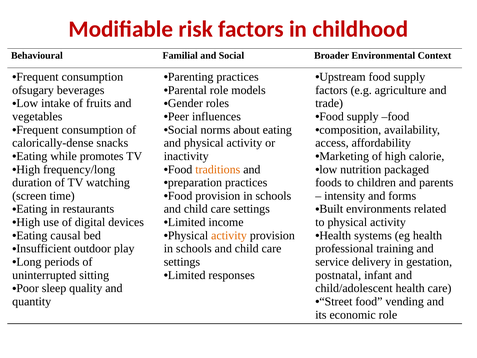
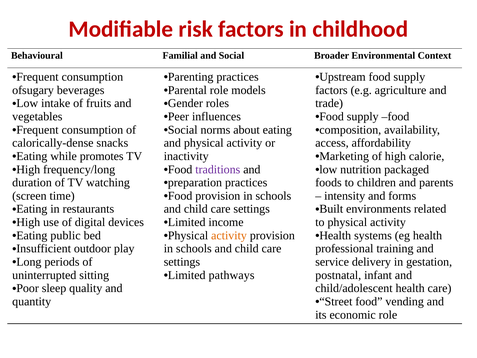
traditions colour: orange -> purple (218, 169)
causal: causal -> public (66, 235)
responses: responses -> pathways (232, 275)
